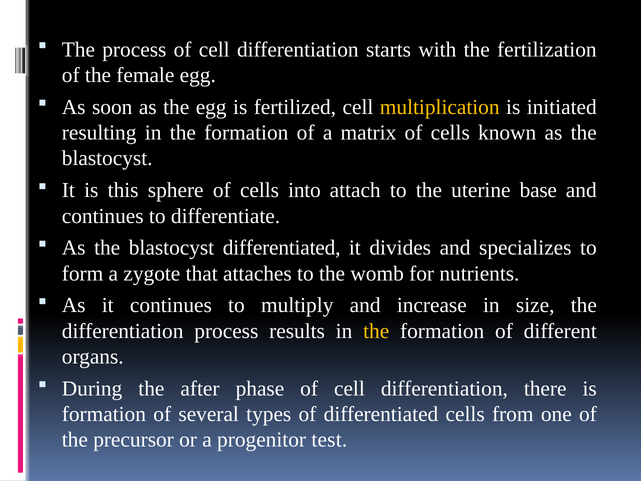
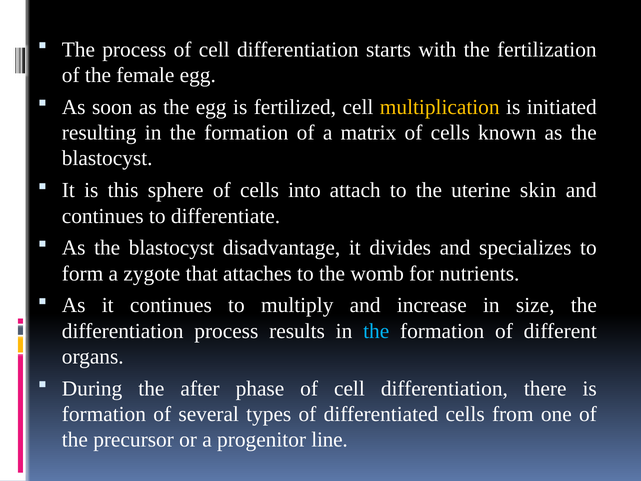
base: base -> skin (538, 190)
blastocyst differentiated: differentiated -> disadvantage (282, 248)
the colour: yellow -> light blue (376, 331)
test: test -> line (330, 440)
